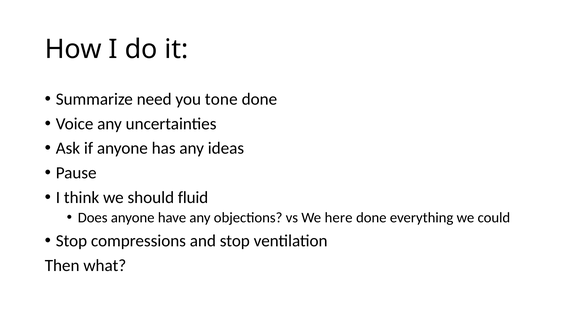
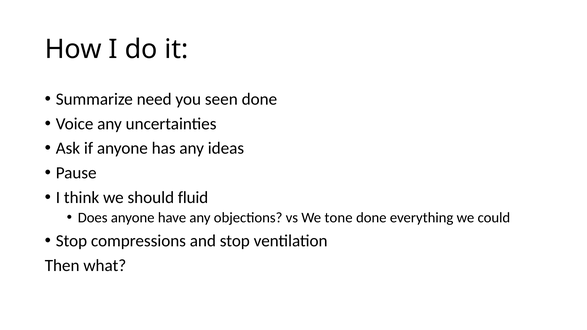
tone: tone -> seen (221, 99)
here: here -> tone (339, 218)
